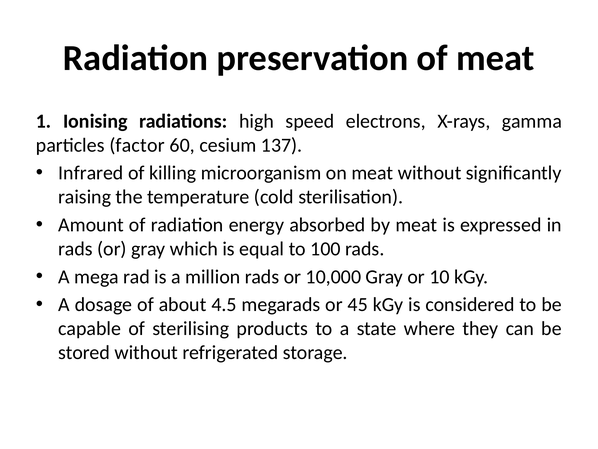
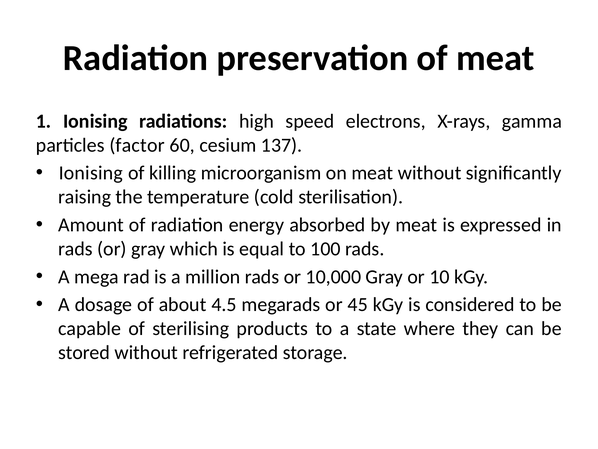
Infrared: Infrared -> Ionising (91, 173)
